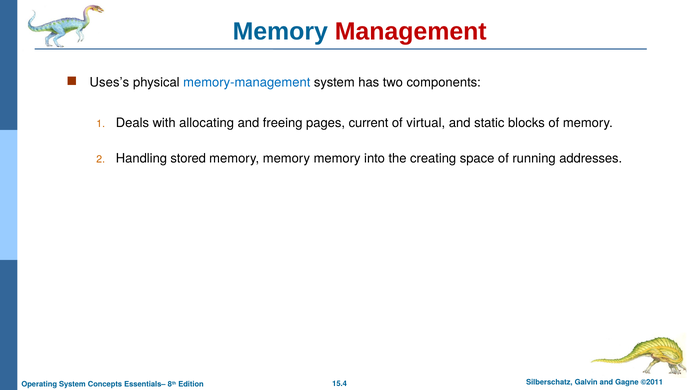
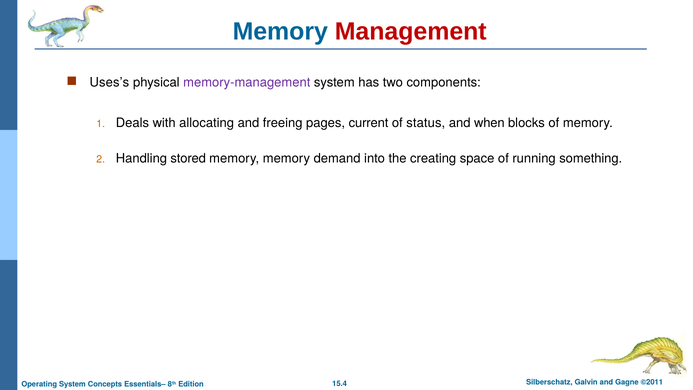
memory-management colour: blue -> purple (247, 83)
virtual: virtual -> status (426, 123)
static: static -> when (489, 123)
memory memory memory: memory -> demand (337, 159)
addresses: addresses -> something (591, 159)
